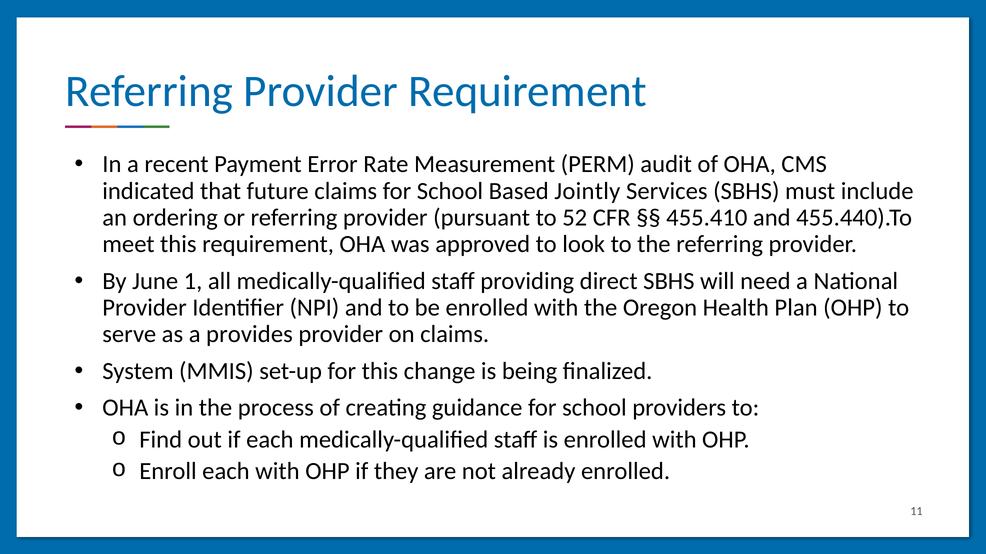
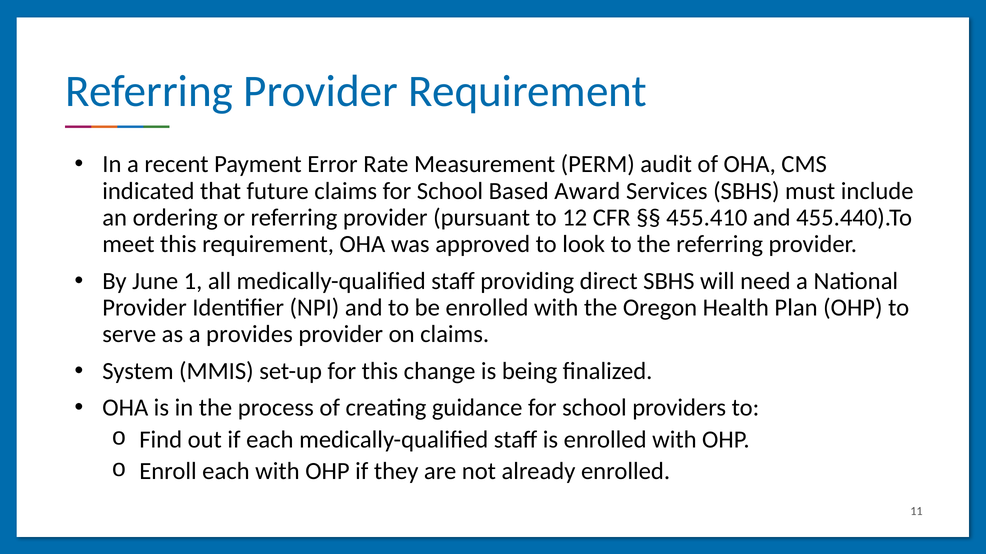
Jointly: Jointly -> Award (587, 191)
52: 52 -> 12 (575, 218)
